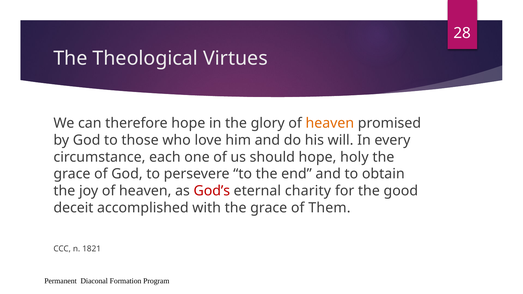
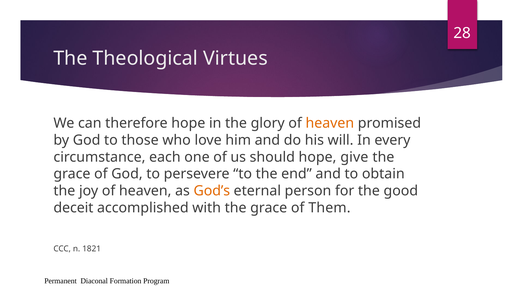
holy: holy -> give (354, 157)
God’s colour: red -> orange (212, 191)
charity: charity -> person (308, 191)
